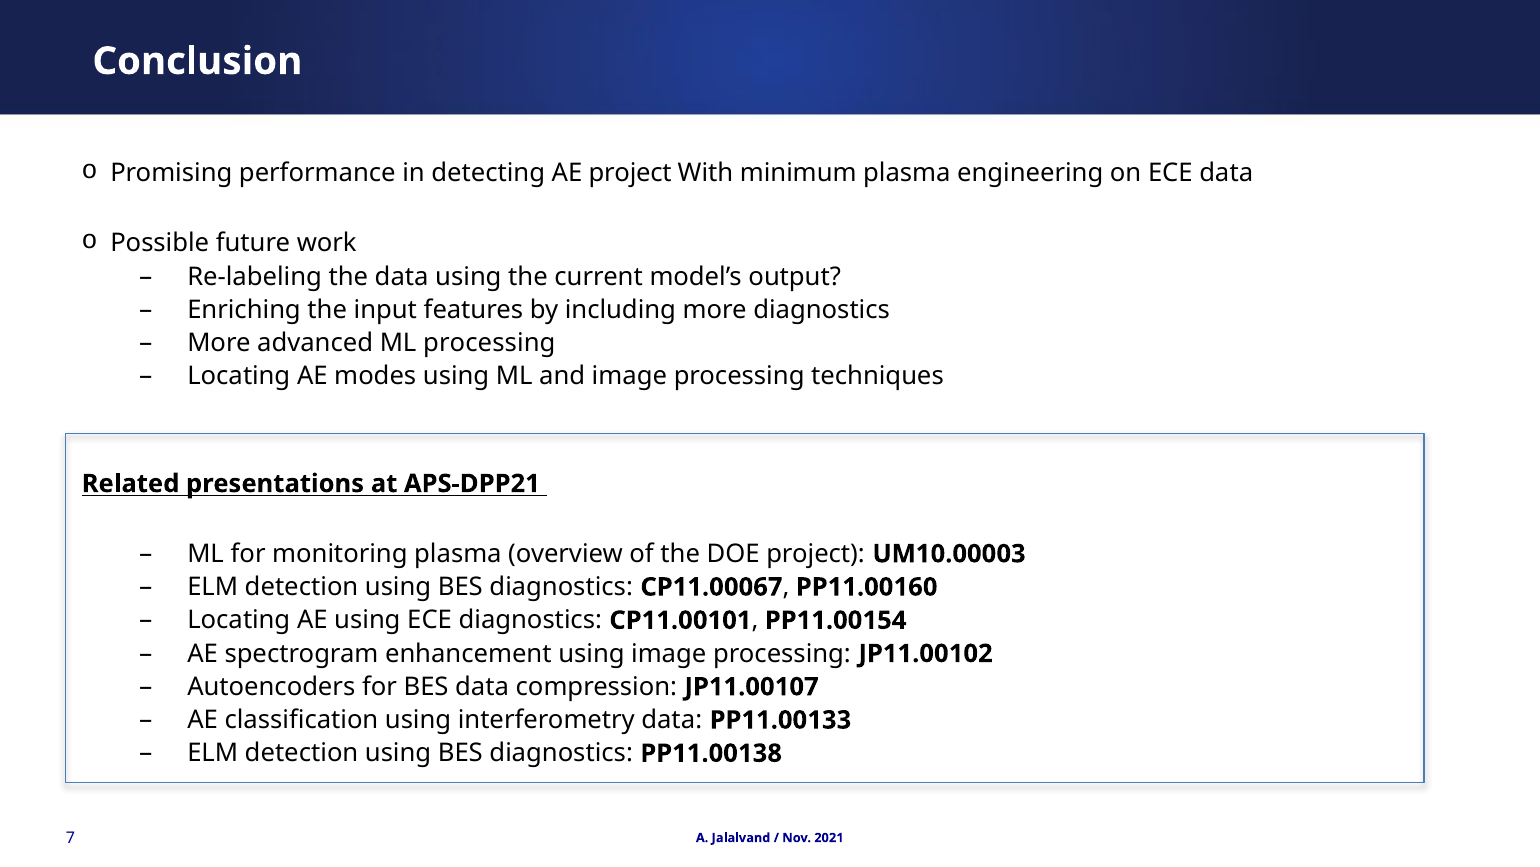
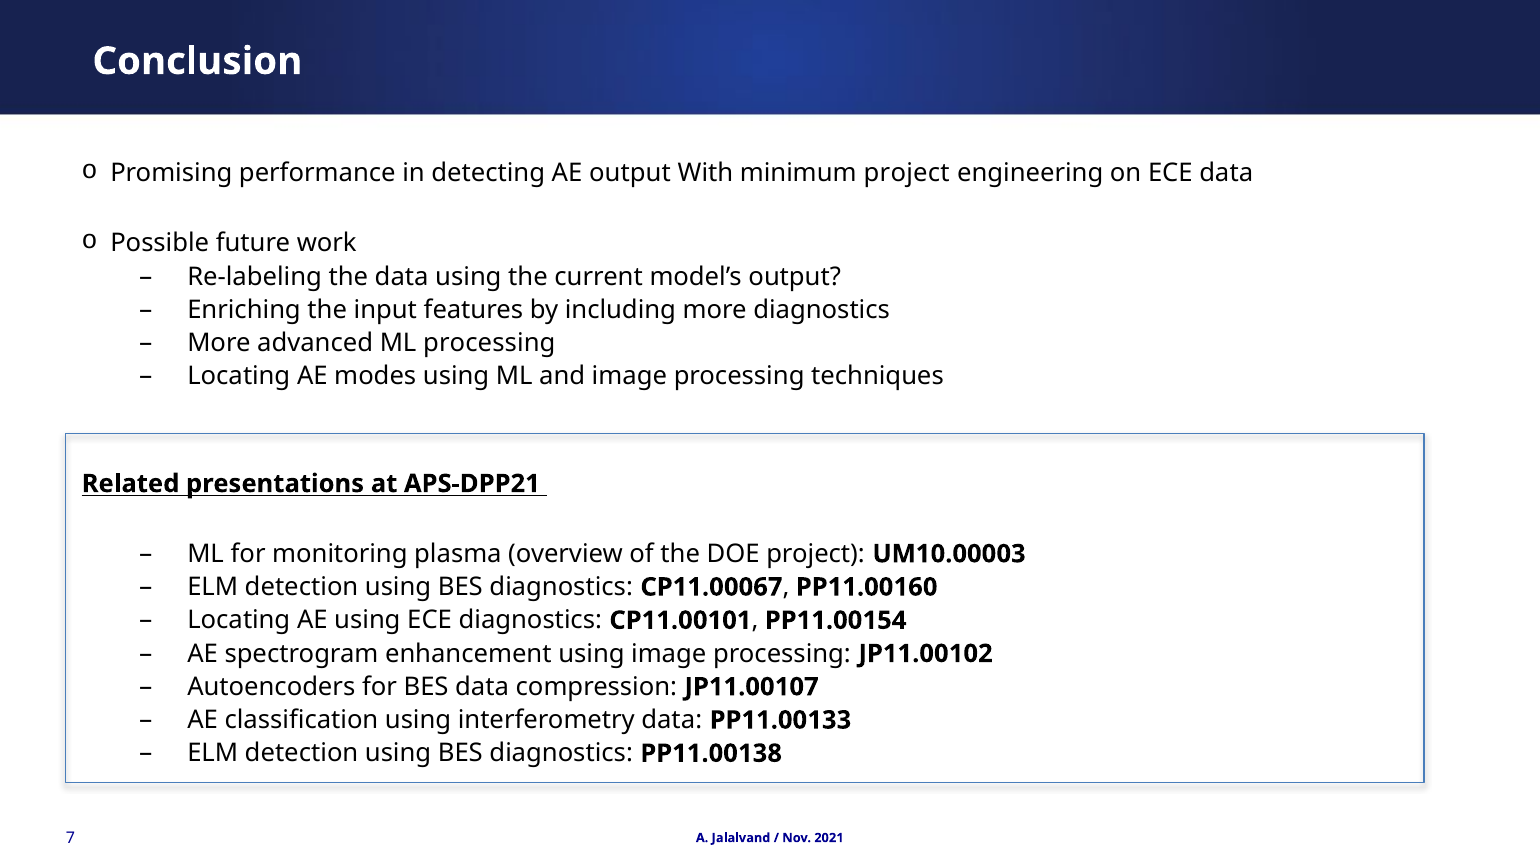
AE project: project -> output (630, 173)
minimum plasma: plasma -> project (907, 173)
